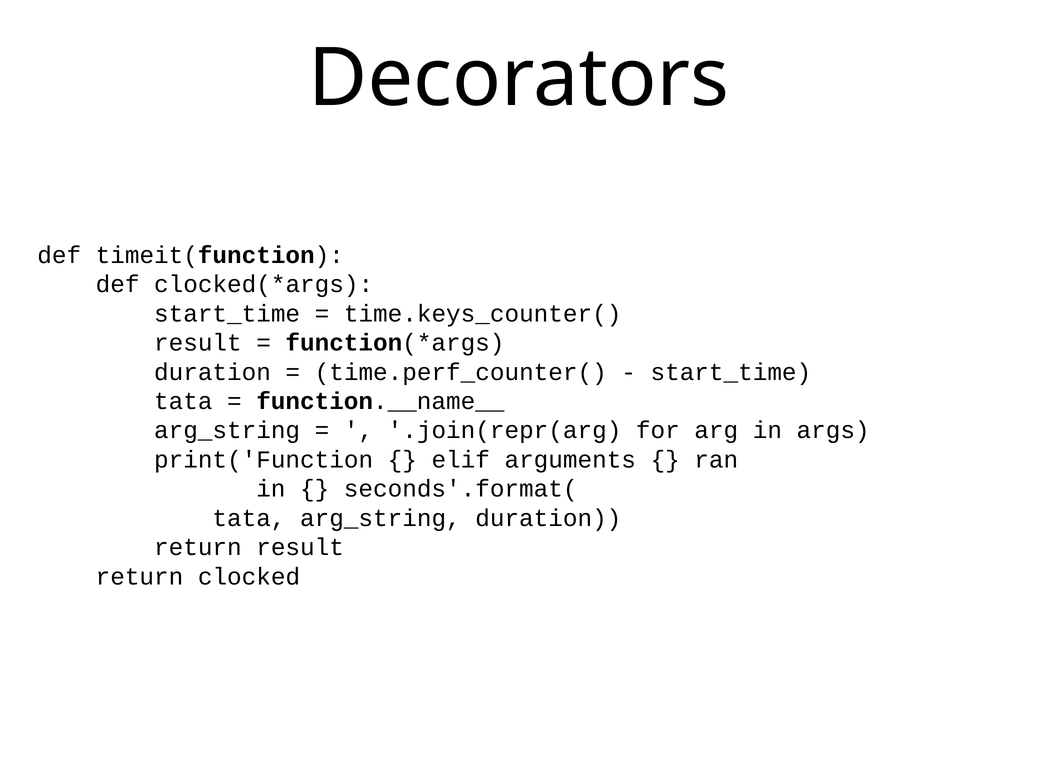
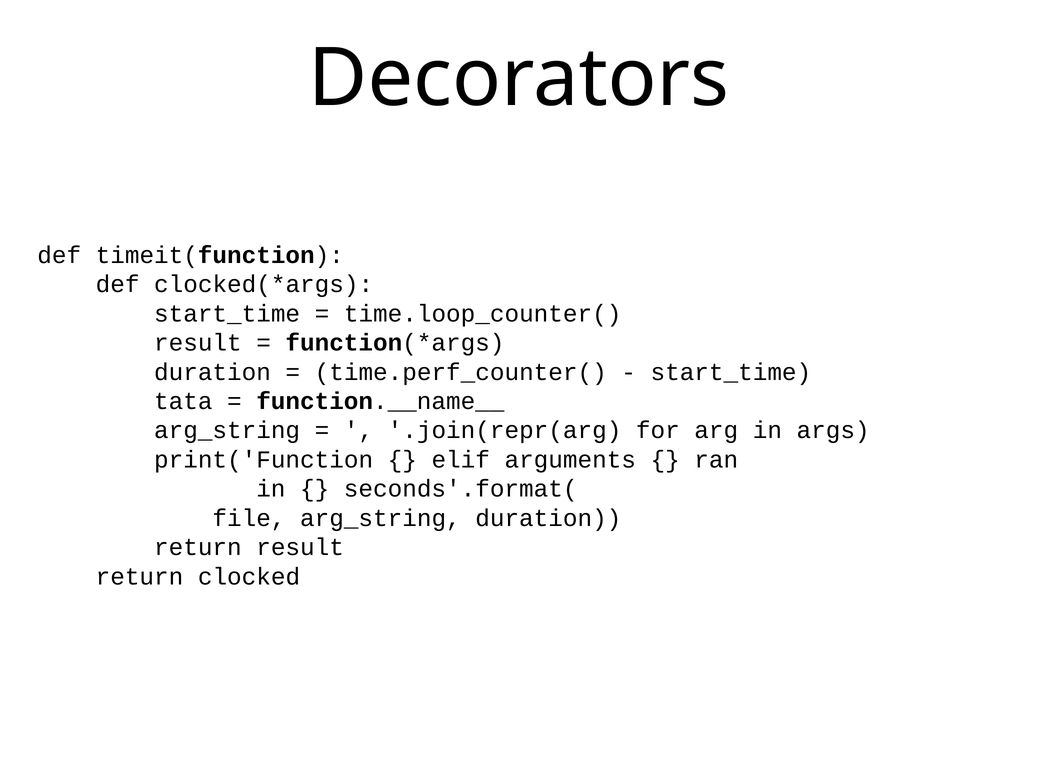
time.keys_counter(: time.keys_counter( -> time.loop_counter( (483, 313)
tata: tata -> file (249, 518)
